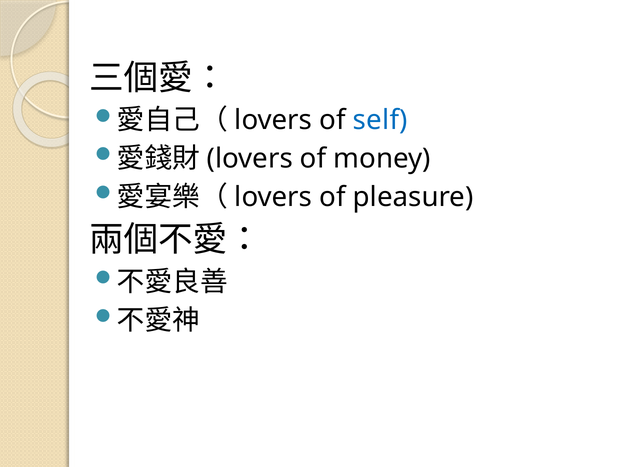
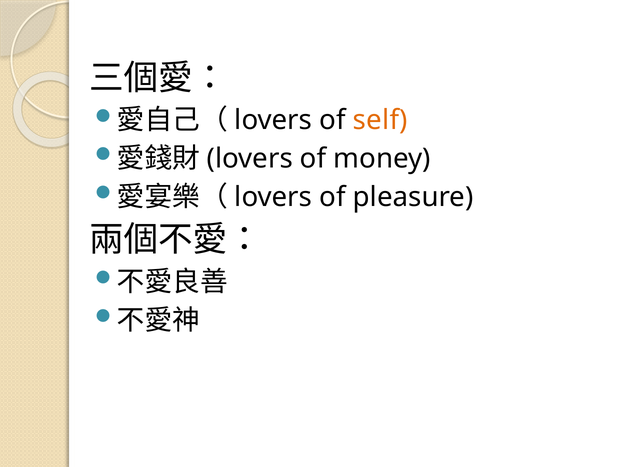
self colour: blue -> orange (380, 120)
